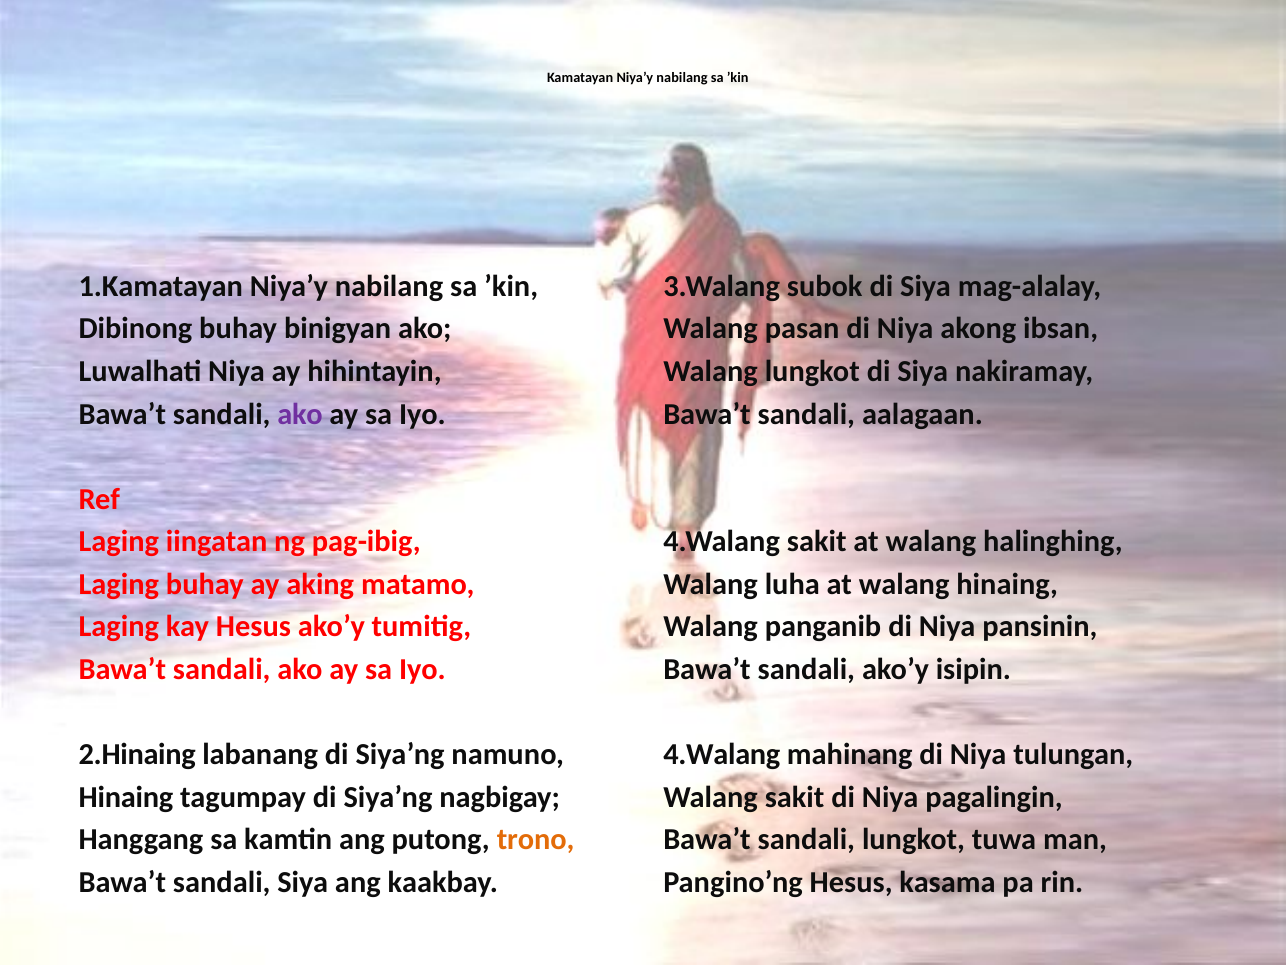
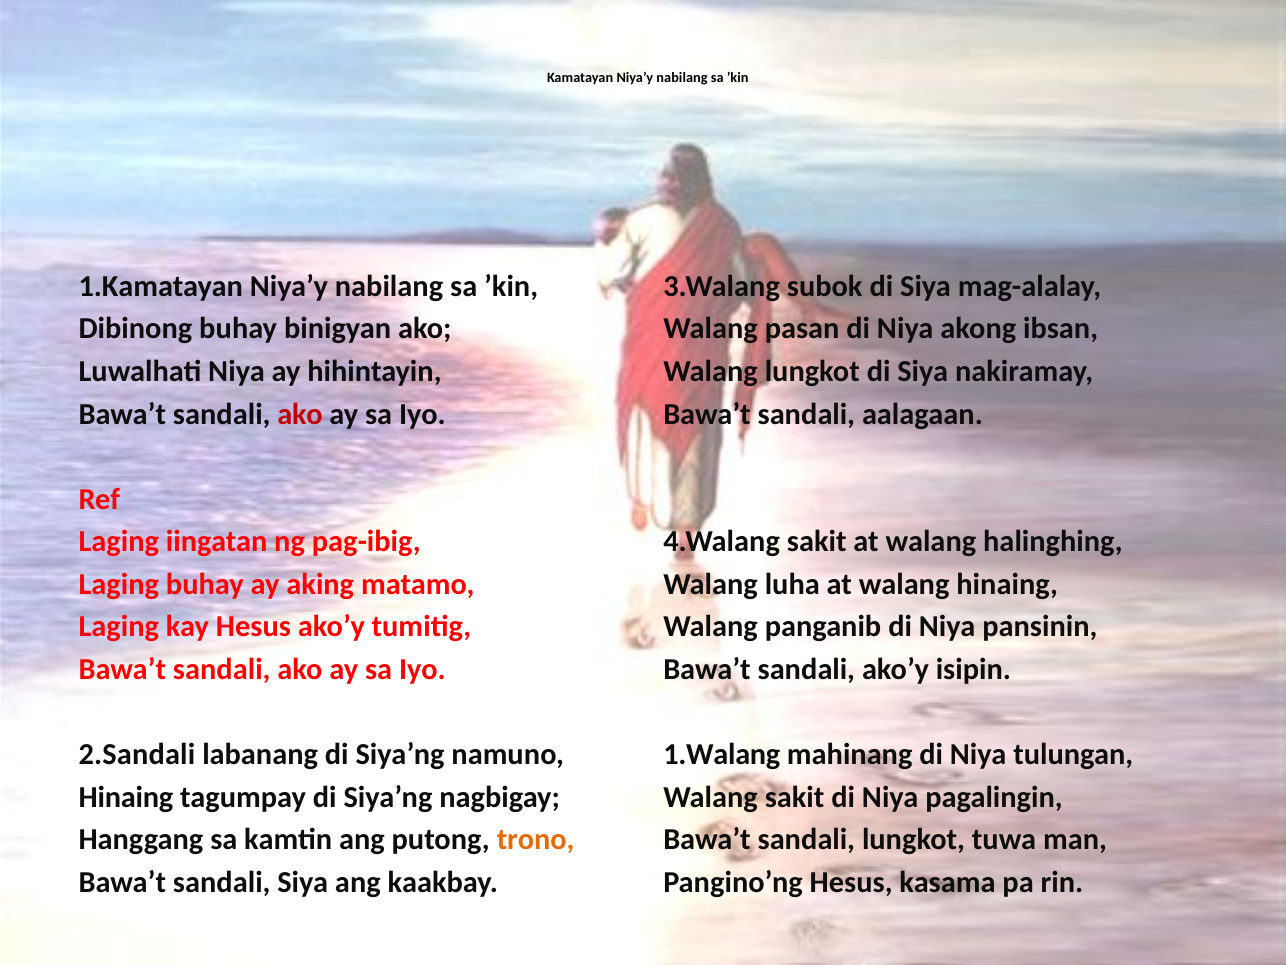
ako colour: purple -> red (300, 414)
2.Hinaing: 2.Hinaing -> 2.Sandali (137, 754)
4.Walang: 4.Walang -> 1.Walang (722, 754)
